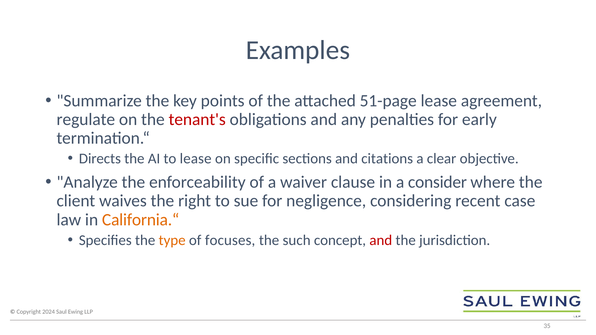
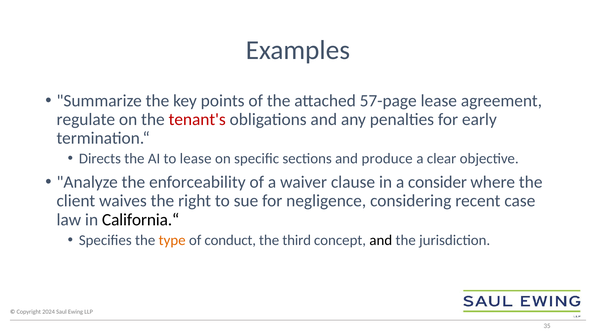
51-page: 51-page -> 57-page (388, 101)
citations: citations -> produce (387, 159)
California.“ colour: orange -> black (141, 220)
focuses: focuses -> conduct (230, 240)
such: such -> third (297, 240)
and colour: red -> black (381, 240)
